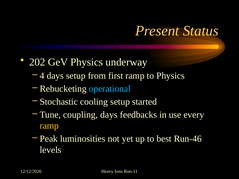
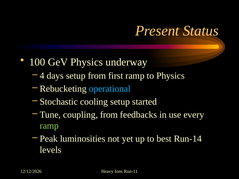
202: 202 -> 100 (37, 62)
coupling days: days -> from (109, 115)
ramp colour: yellow -> light green (49, 126)
Run-46: Run-46 -> Run-14 (188, 139)
